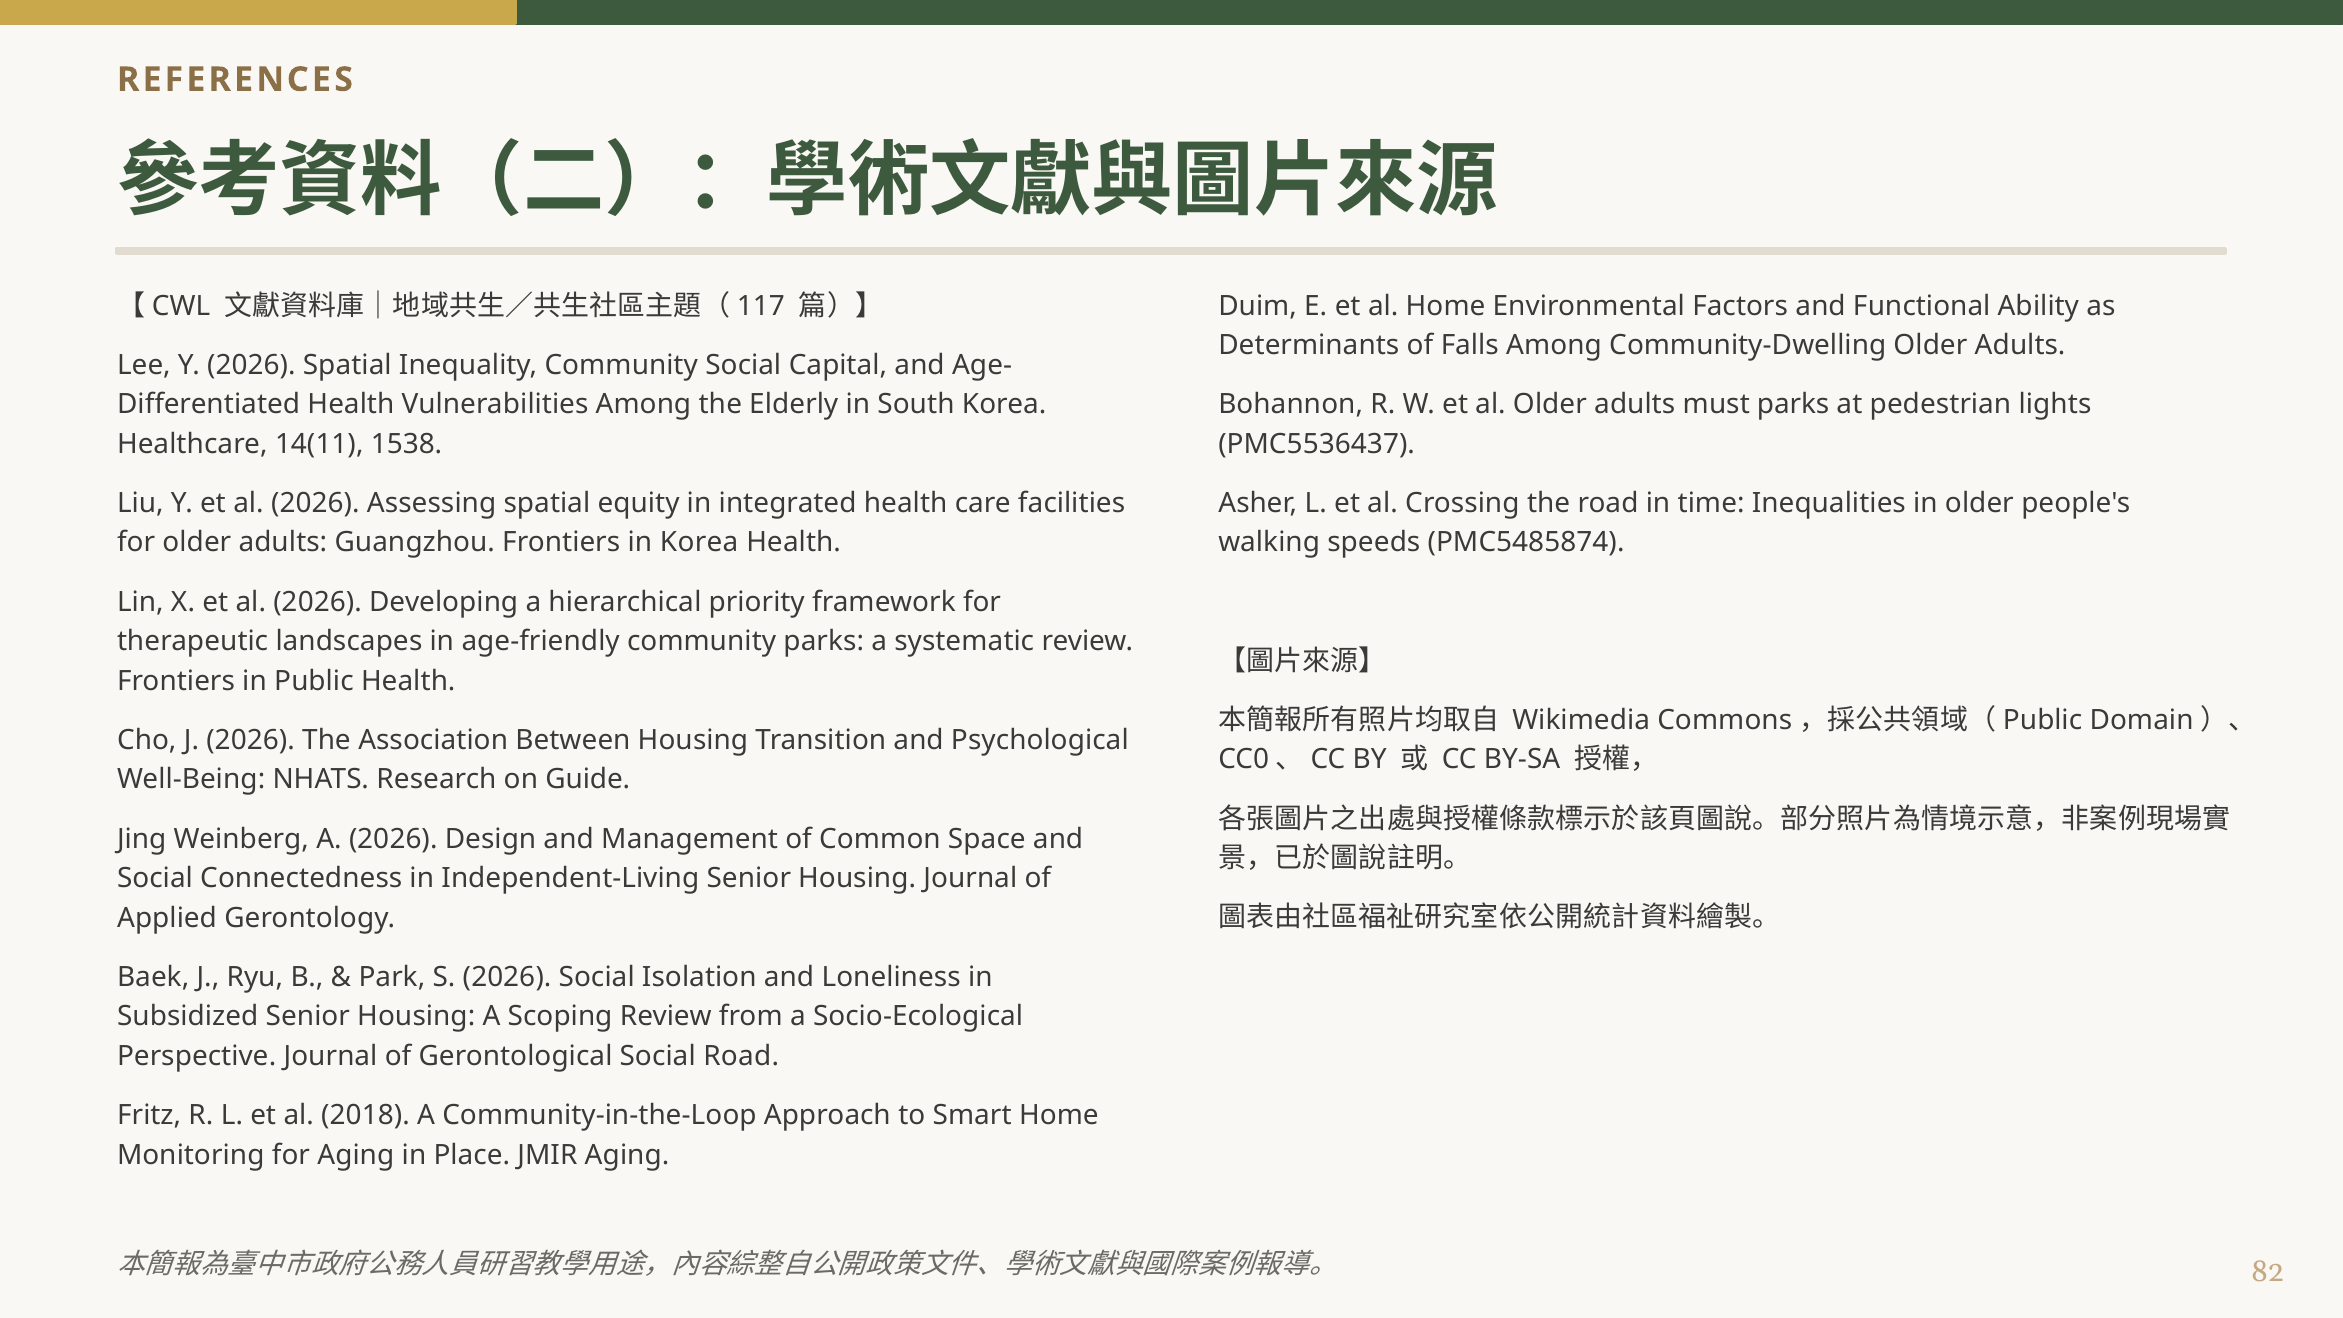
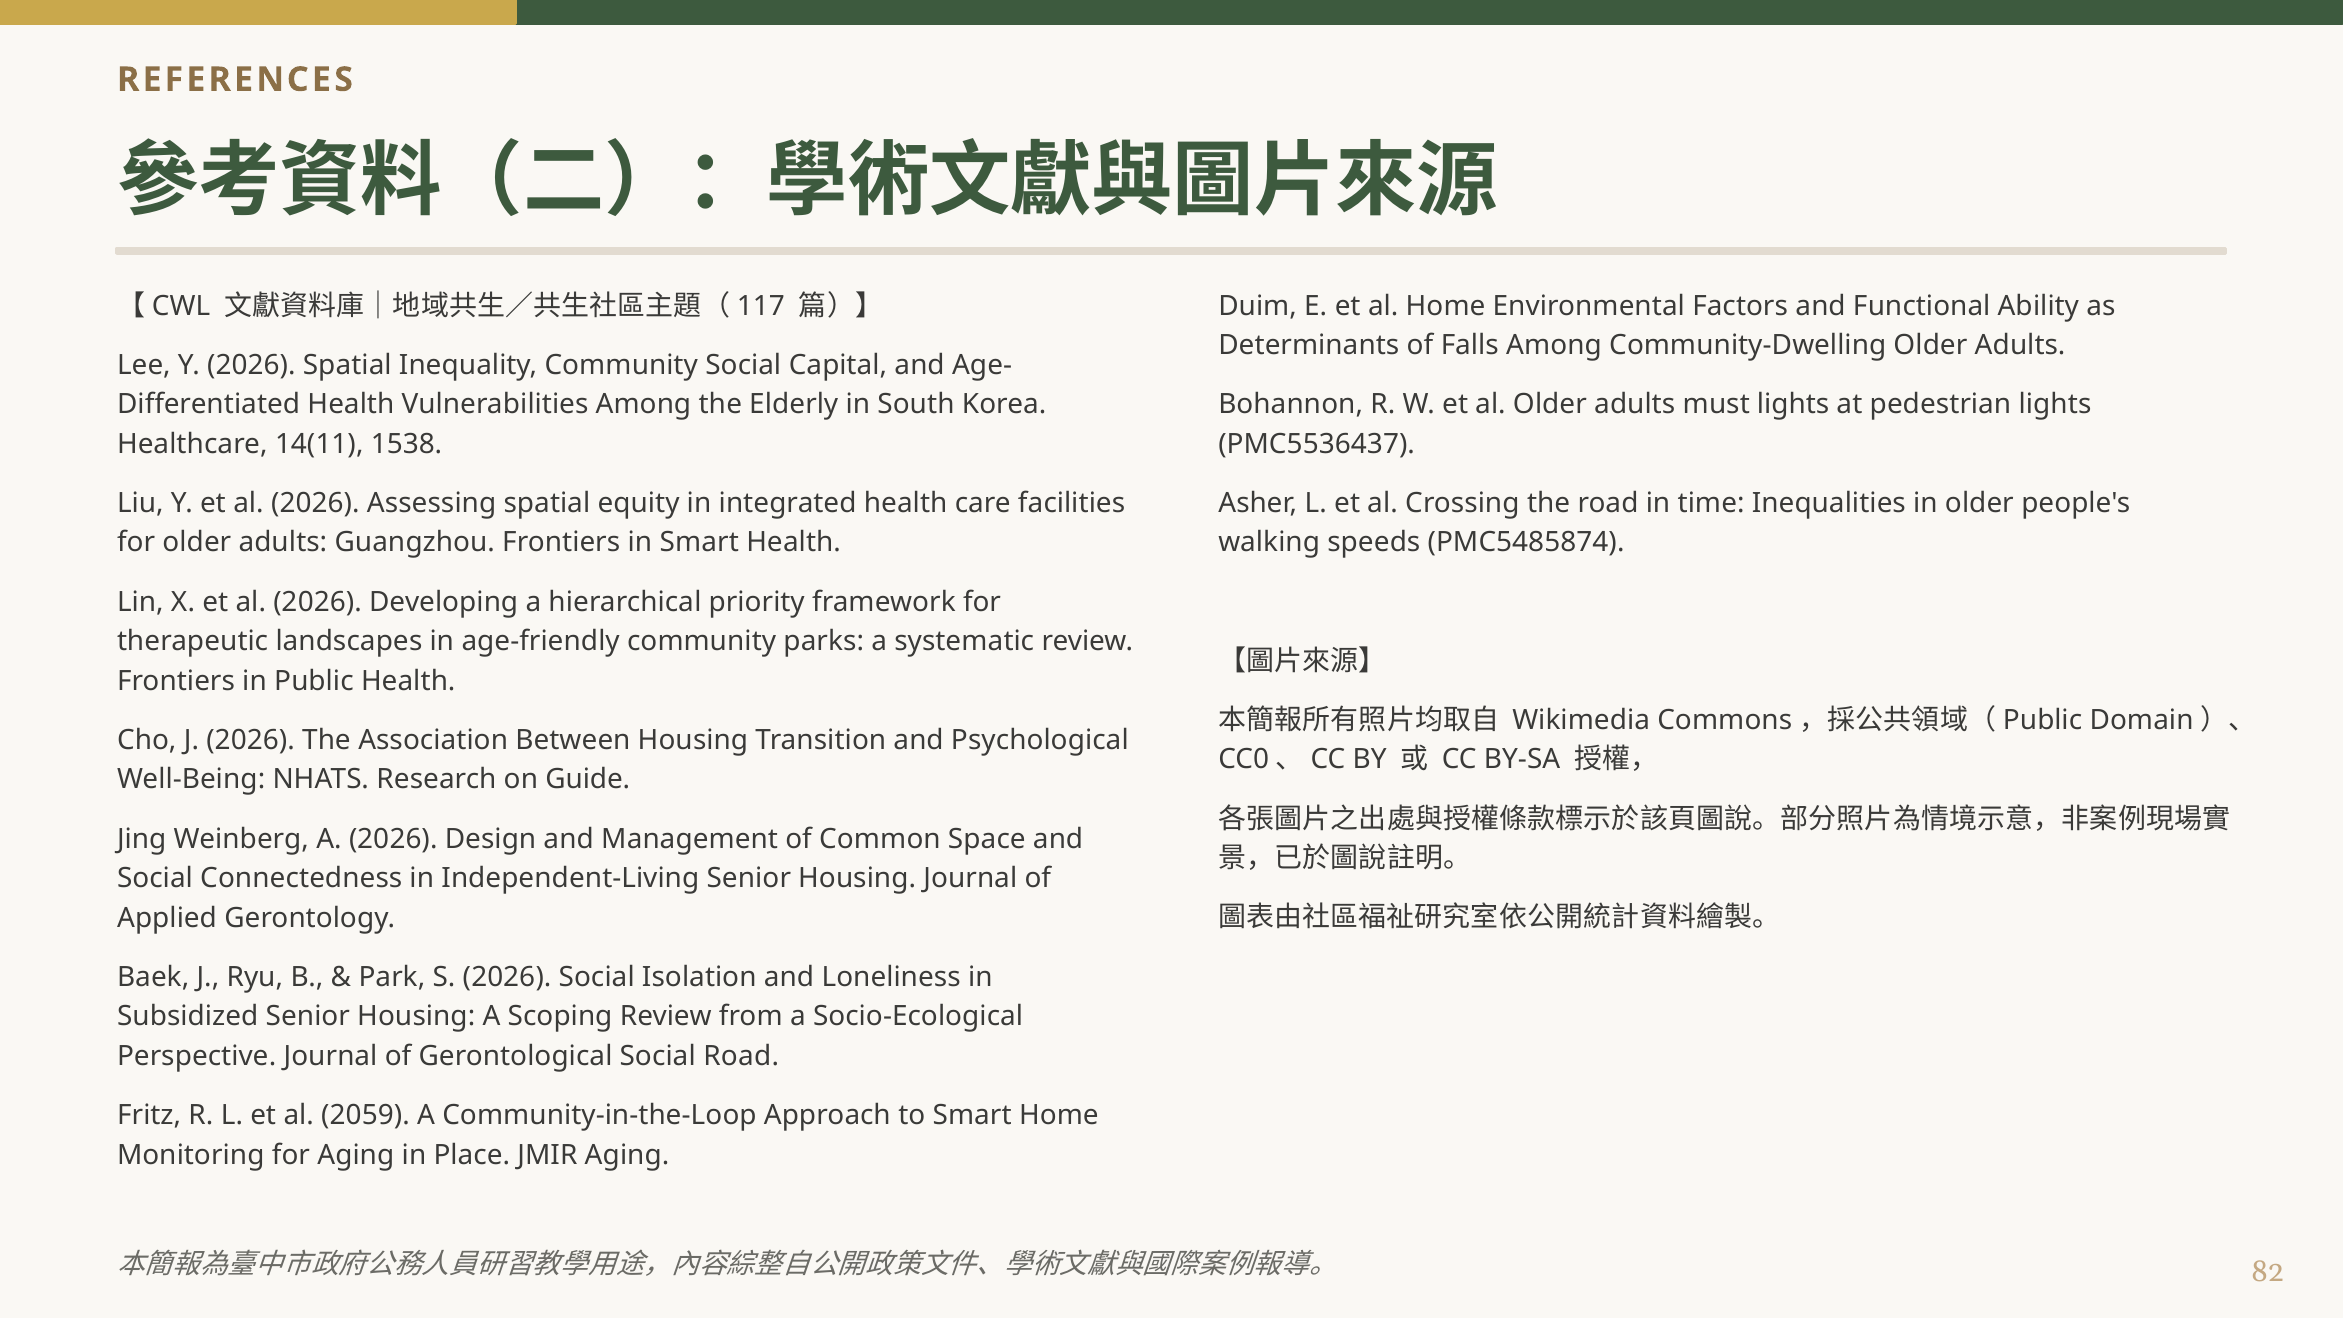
must parks: parks -> lights (1793, 404)
in Korea: Korea -> Smart (699, 543)
2018: 2018 -> 2059 (366, 1115)
